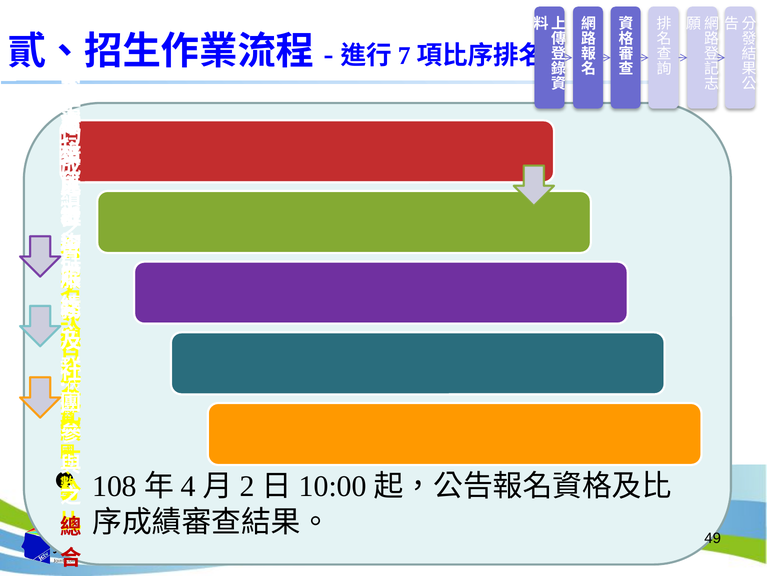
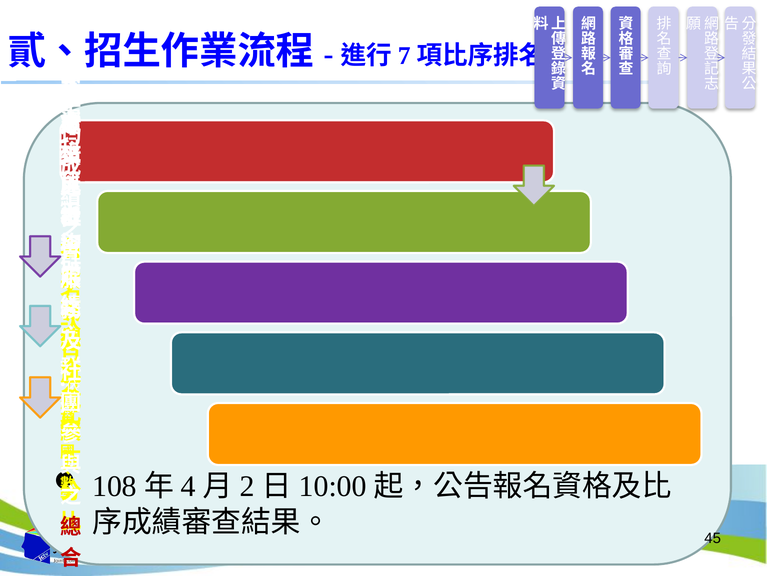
49: 49 -> 45 (713, 538)
